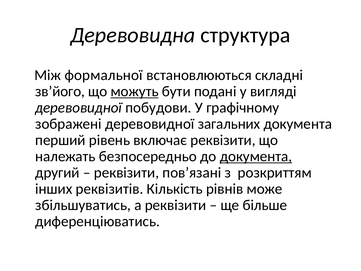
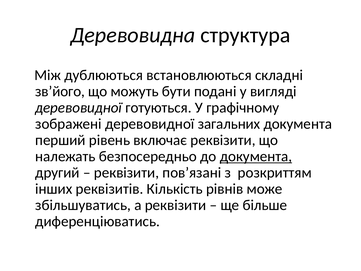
формальної: формальної -> дублюються (104, 75)
можуть underline: present -> none (135, 91)
побудови: побудови -> готуються (158, 108)
